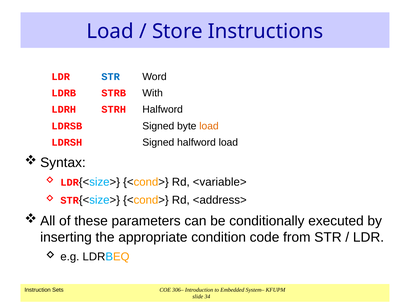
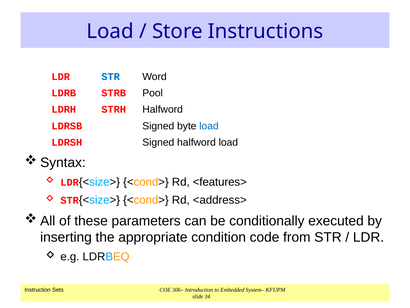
With: With -> Pool (153, 93)
load colour: orange -> blue (209, 126)
<variable>: <variable> -> <features> (220, 182)
